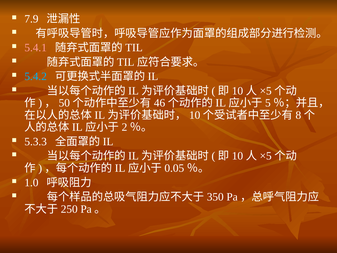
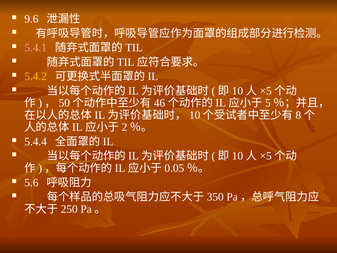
7.9: 7.9 -> 9.6 (31, 19)
5.4.2 colour: light blue -> yellow (36, 76)
5.3.3: 5.3.3 -> 5.4.4 (36, 141)
1.0: 1.0 -> 5.6 (31, 182)
